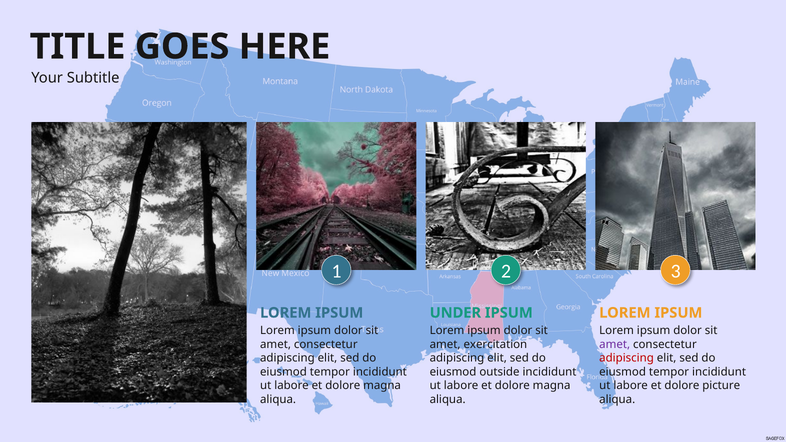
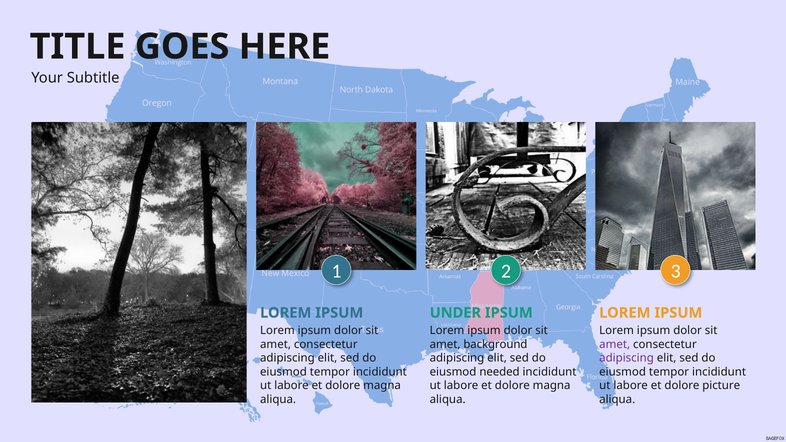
exercitation: exercitation -> background (495, 344)
adipiscing colour: red -> purple (627, 358)
outside: outside -> needed (499, 372)
